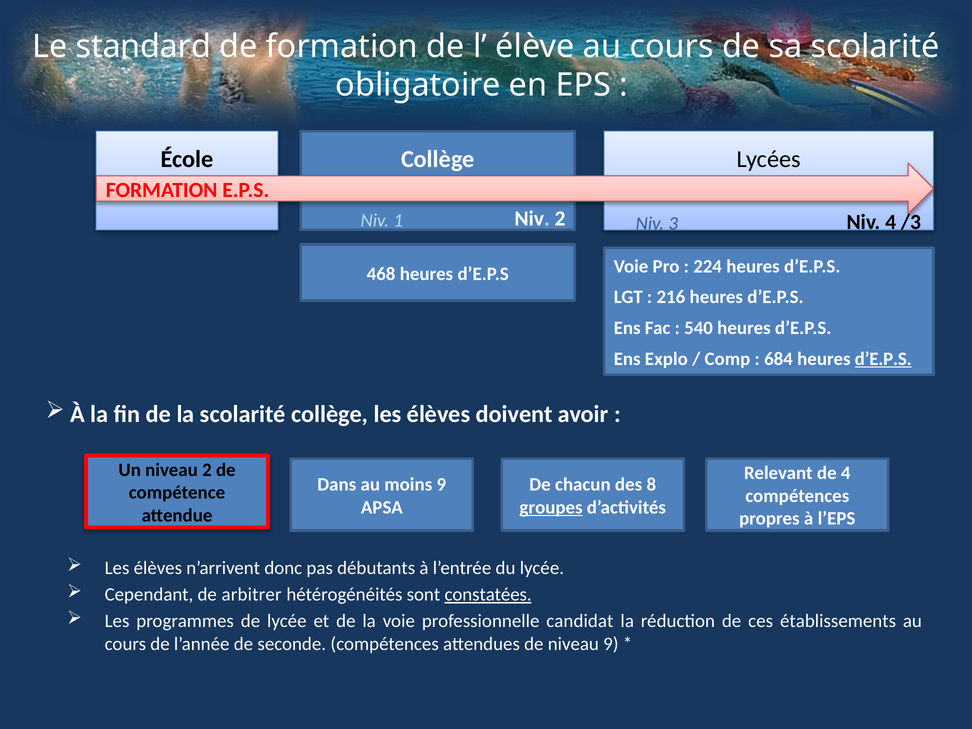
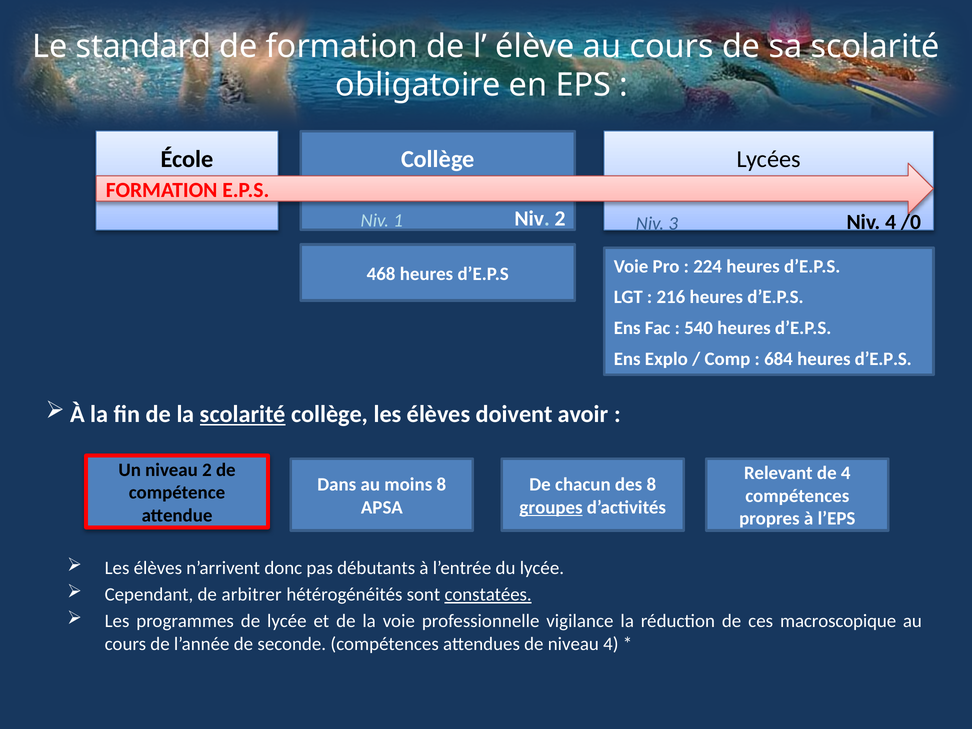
/3: /3 -> /0 (911, 222)
d’E.P.S underline: present -> none (883, 359)
scolarité underline: none -> present (243, 414)
moins 9: 9 -> 8 (441, 485)
candidat: candidat -> vigilance (580, 621)
établissements: établissements -> macroscopique (838, 621)
niveau 9: 9 -> 4 (611, 644)
